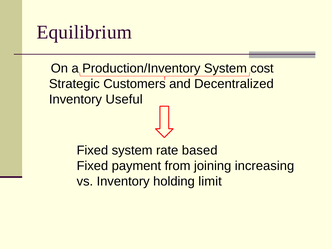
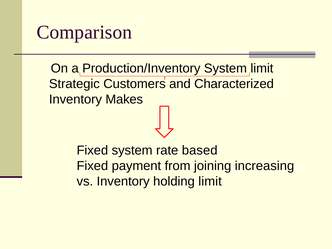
Equilibrium: Equilibrium -> Comparison (84, 32)
System cost: cost -> limit (262, 68)
Decentralized: Decentralized -> Characterized (234, 84)
Useful: Useful -> Makes (124, 99)
